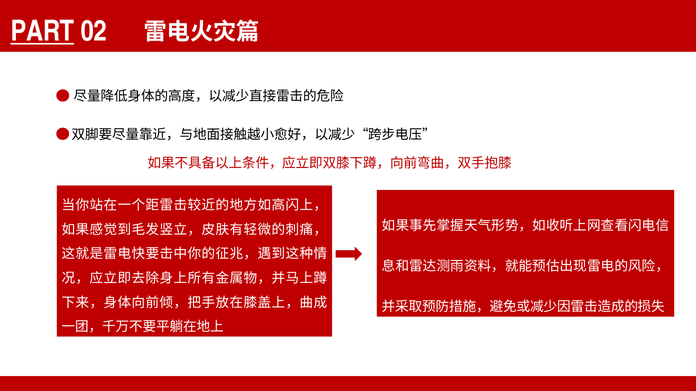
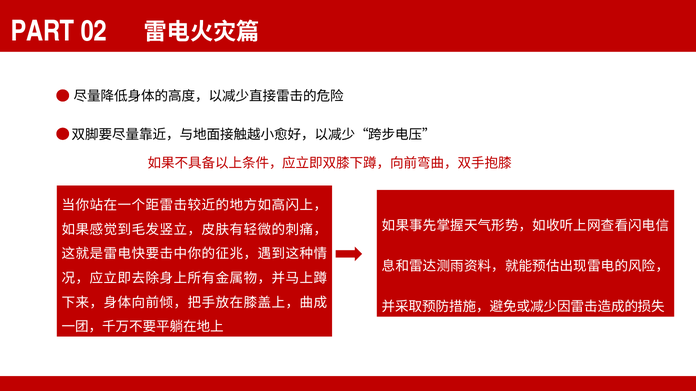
PART underline: present -> none (43, 31)
